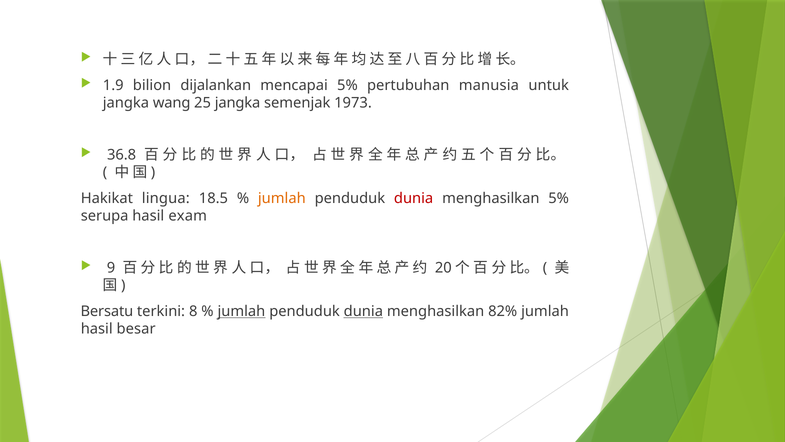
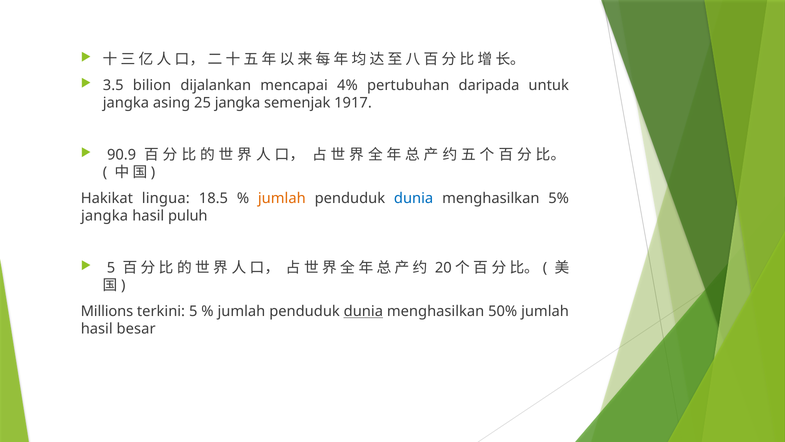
1.9: 1.9 -> 3.5 (113, 85)
mencapai 5%: 5% -> 4% (347, 85)
manusia: manusia -> daripada (489, 85)
wang: wang -> asing (172, 103)
1973: 1973 -> 1917 (353, 103)
36.8: 36.8 -> 90.9 (122, 155)
dunia colour: red -> blue (414, 198)
serupa: serupa -> jangka (105, 216)
exam: exam -> puluh (188, 216)
9: 9 -> 5 (111, 268)
Bersatu: Bersatu -> Millions (107, 311)
terkini 8: 8 -> 5 (193, 311)
jumlah underline: present -> none (241, 311)
82%: 82% -> 50% (503, 311)
